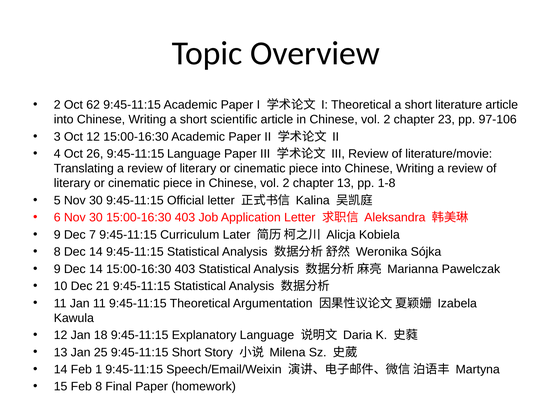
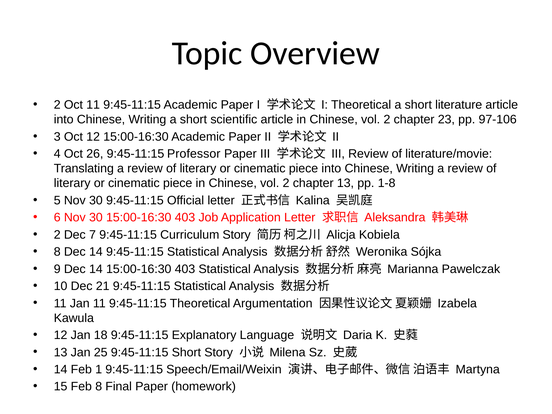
Oct 62: 62 -> 11 (93, 105)
9:45-11:15 Language: Language -> Professor (194, 154)
9: 9 -> 2 (57, 235)
Curriculum Later: Later -> Story (237, 235)
